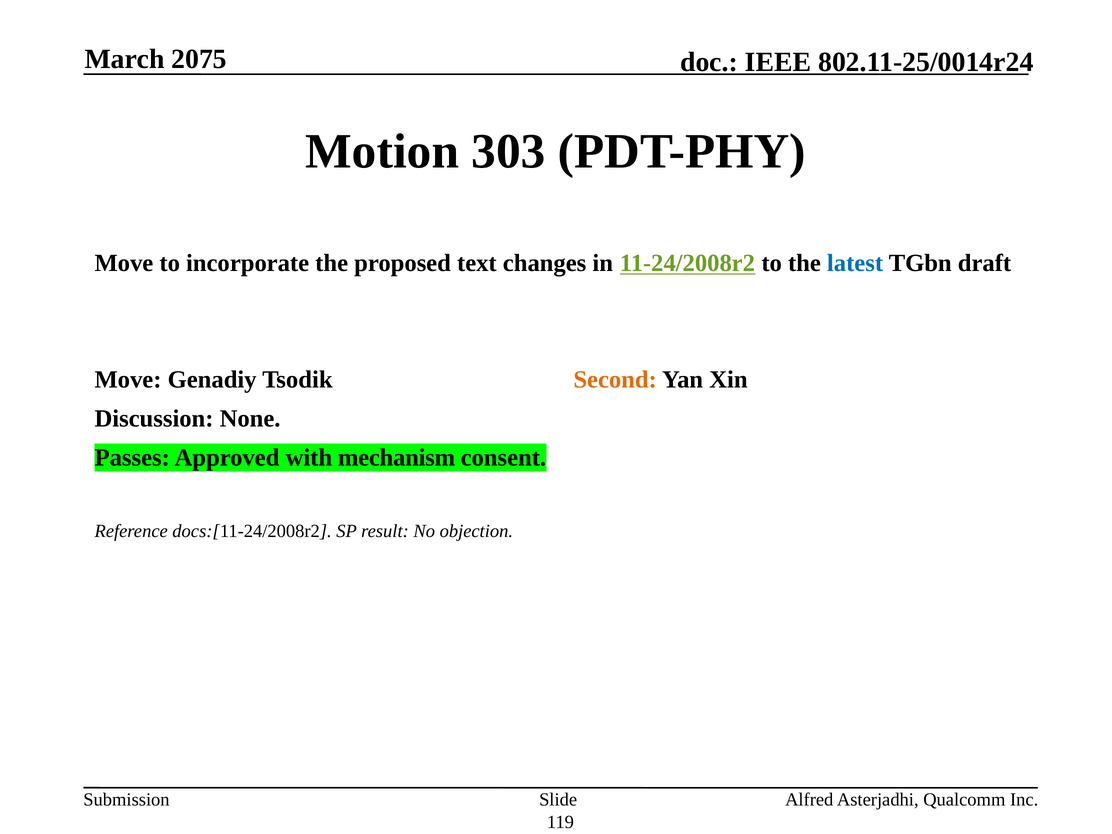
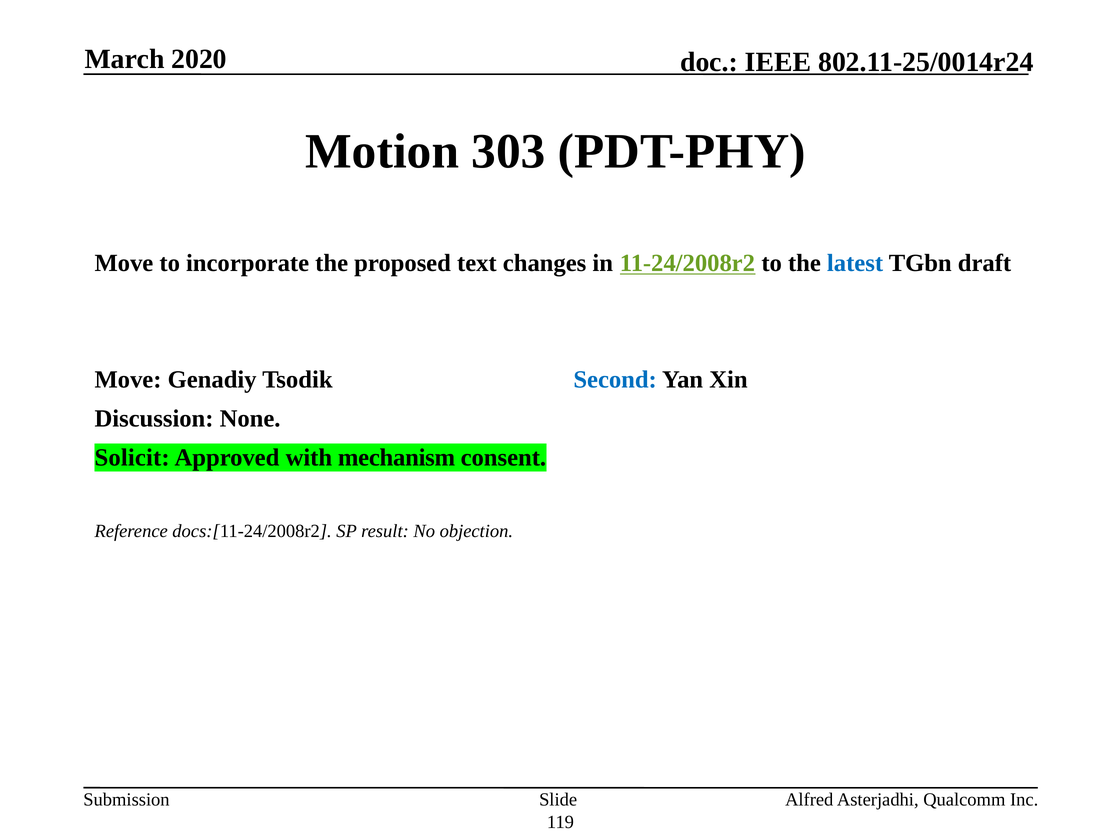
2075: 2075 -> 2020 (199, 59)
Second colour: orange -> blue (615, 380)
Passes: Passes -> Solicit (132, 458)
